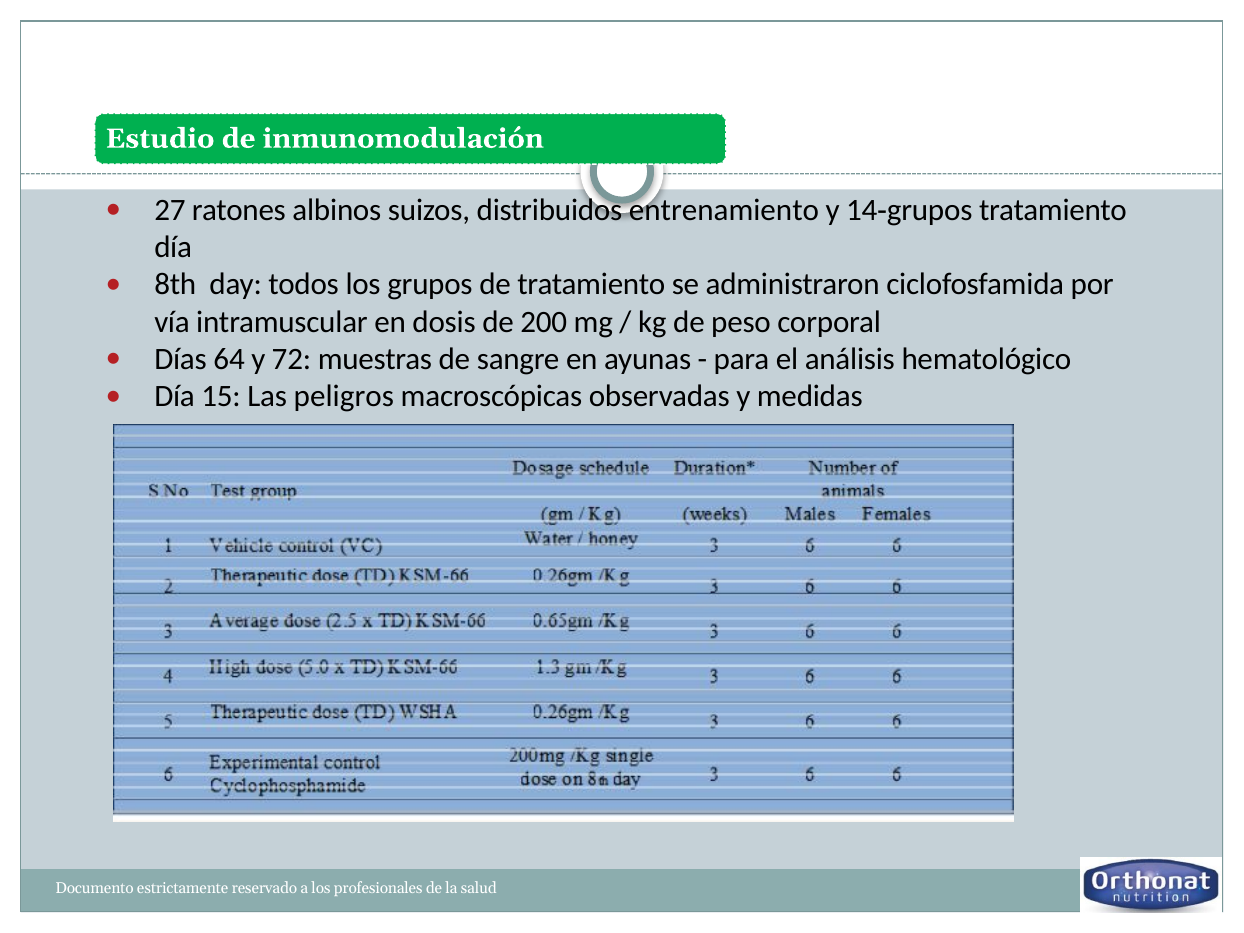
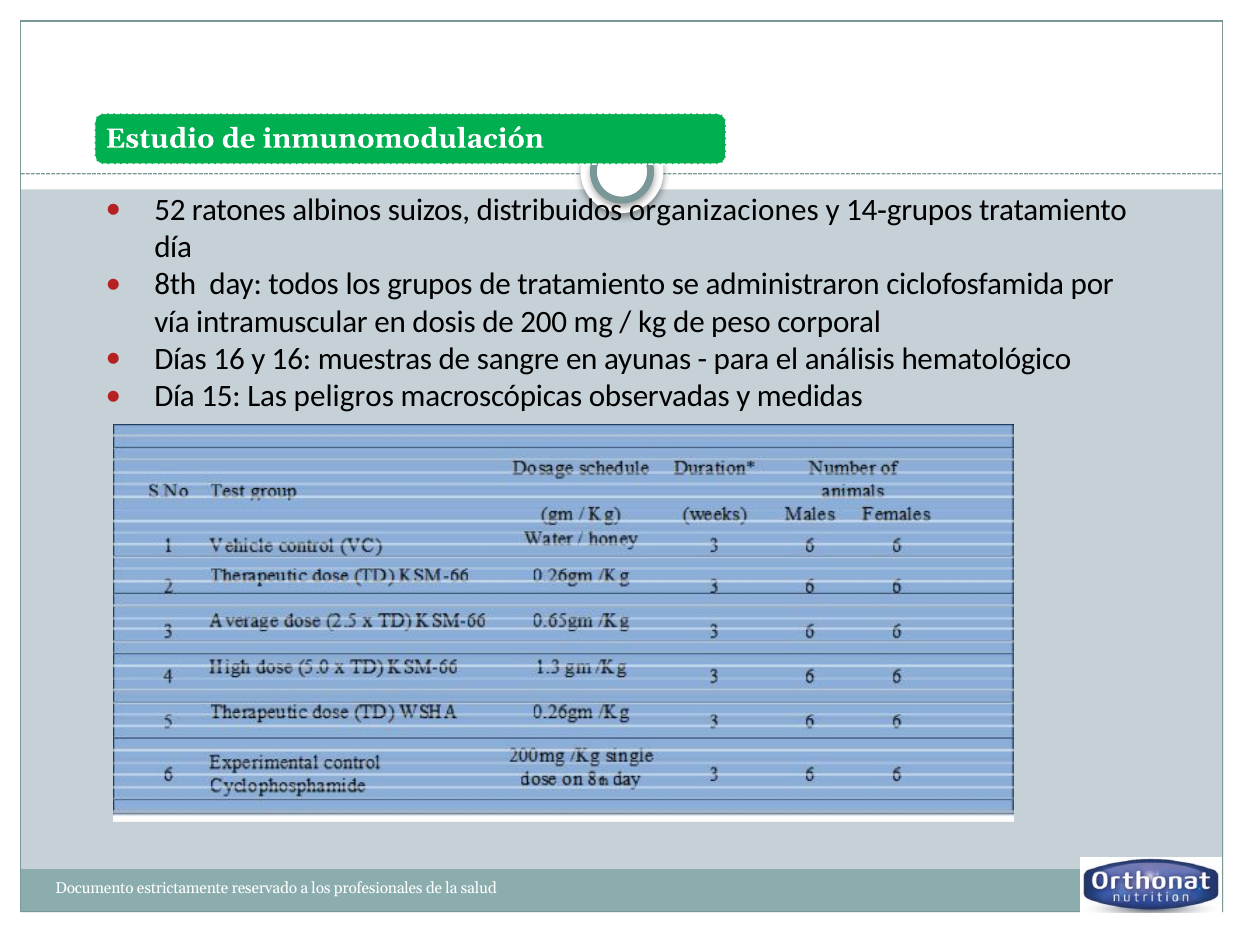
27: 27 -> 52 (170, 210)
entrenamiento: entrenamiento -> organizaciones (724, 210)
Días 64: 64 -> 16 (229, 359)
y 72: 72 -> 16 (291, 359)
